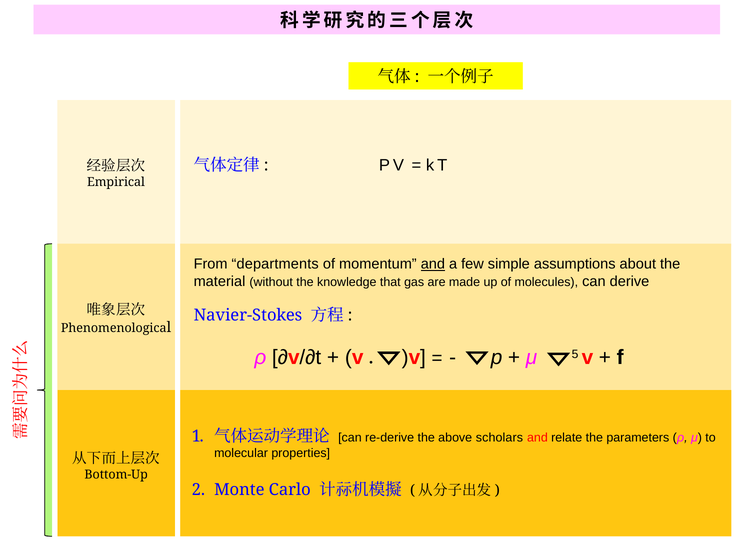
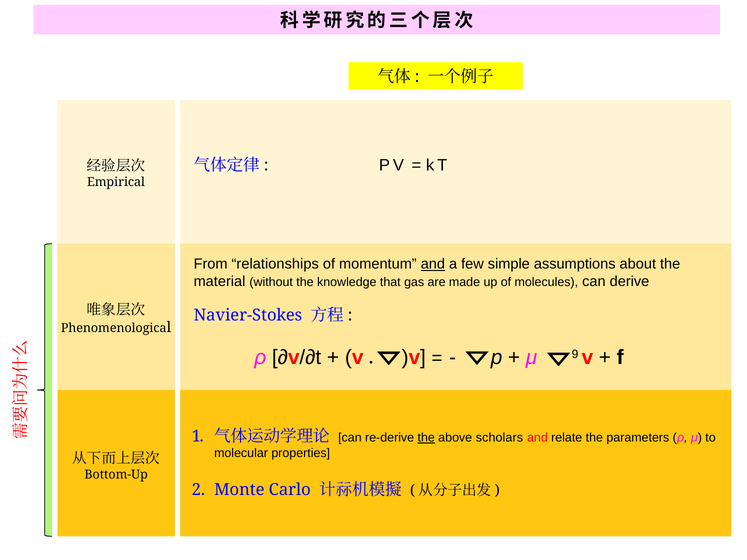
departments: departments -> relationships (275, 264)
5: 5 -> 9 (575, 354)
the underline: none -> present (426, 438)
